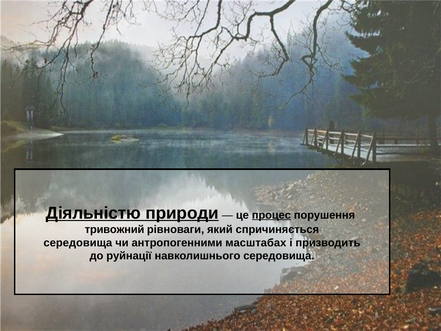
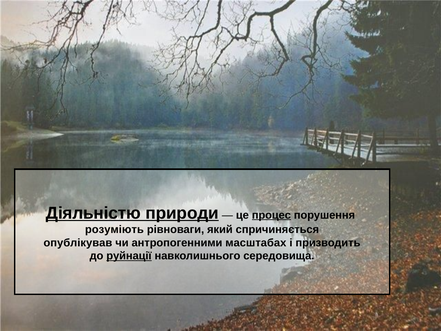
тривожний: тривожний -> розуміють (114, 229)
середовища: середовища -> опублікував (78, 243)
руйнації underline: none -> present (129, 256)
